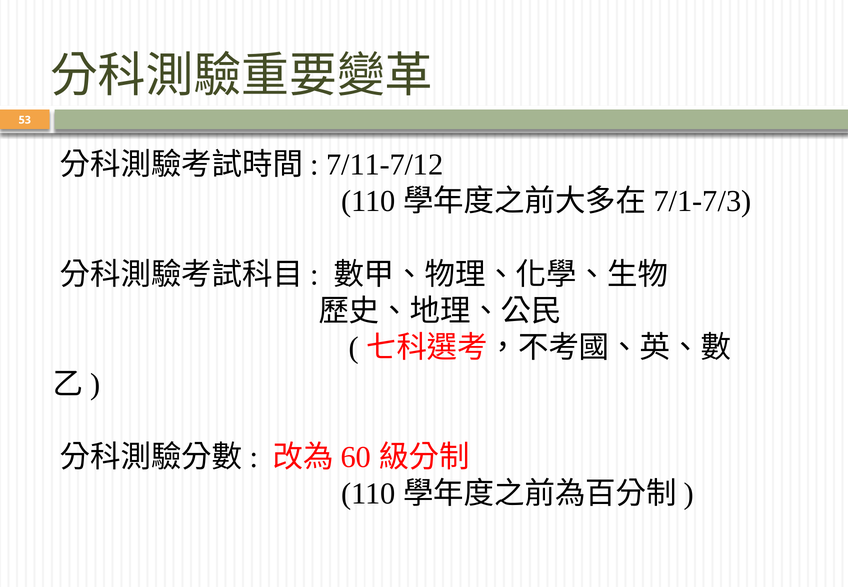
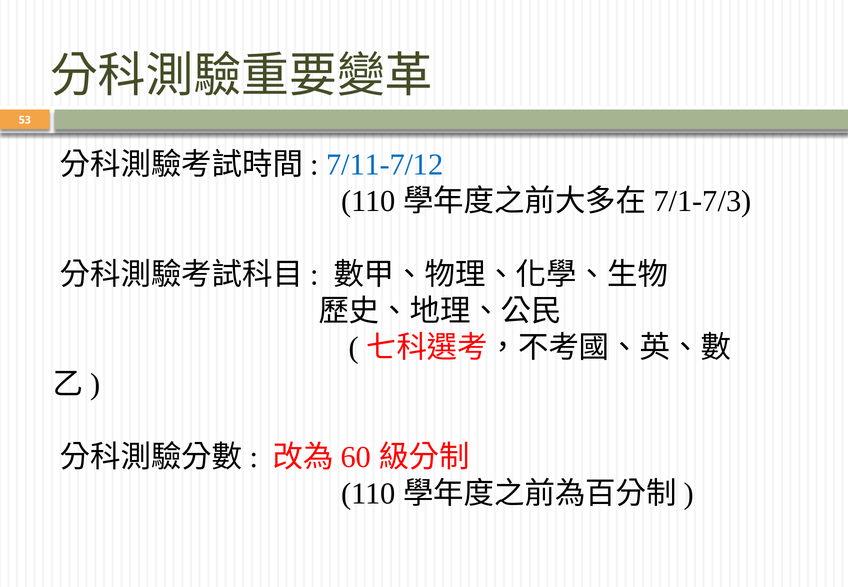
7/11-7/12 colour: black -> blue (385, 165)
